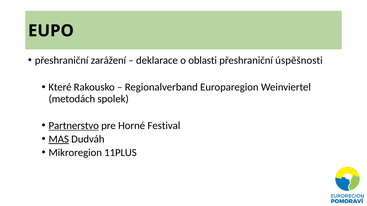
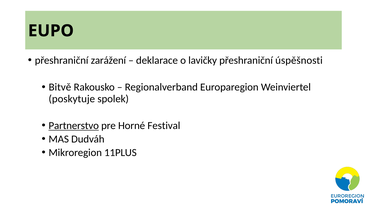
oblasti: oblasti -> lavičky (203, 60)
Které: Které -> Bitvě (60, 87)
metodách: metodách -> poskytuje (72, 99)
MAS underline: present -> none (59, 139)
